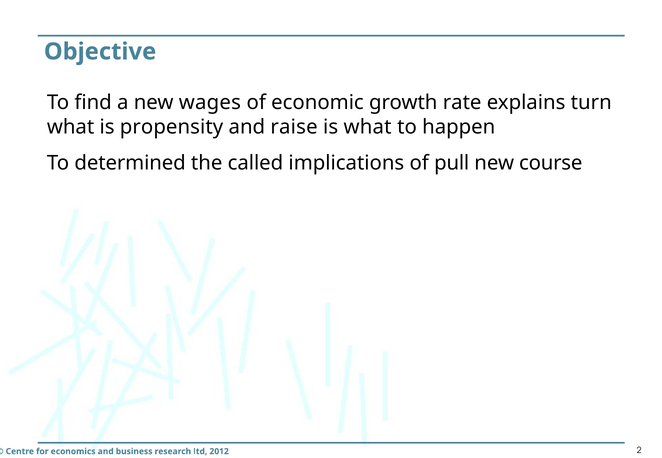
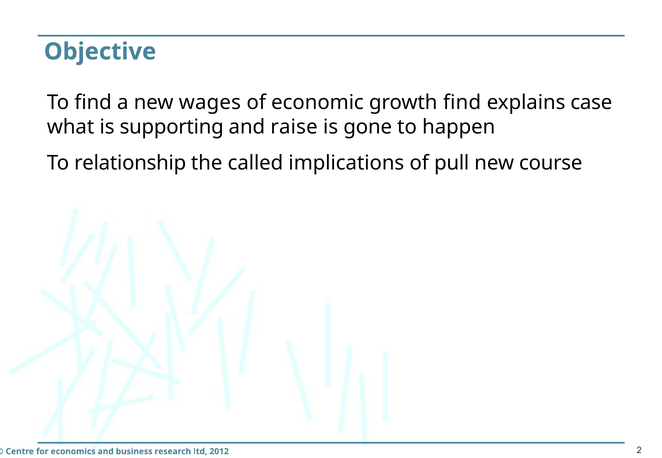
growth rate: rate -> find (462, 103)
turn: turn -> case (591, 103)
propensity: propensity -> supporting (172, 127)
is what: what -> gone (368, 127)
determined: determined -> relationship (130, 163)
